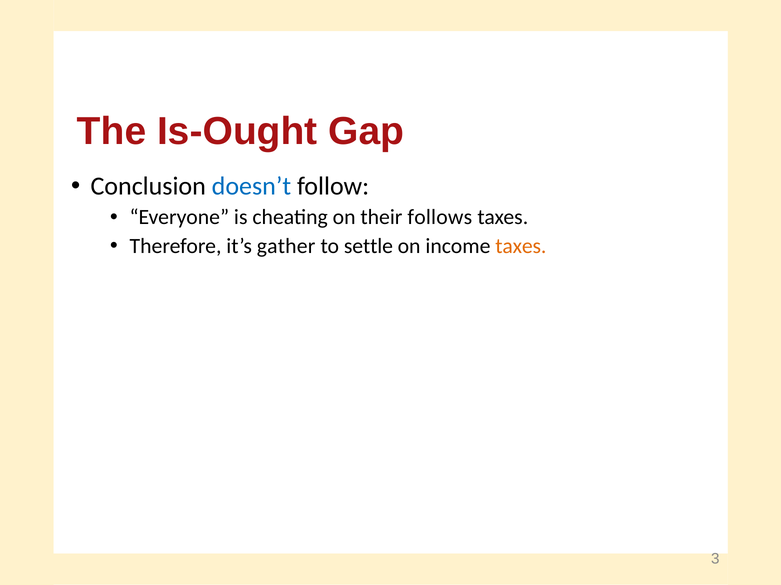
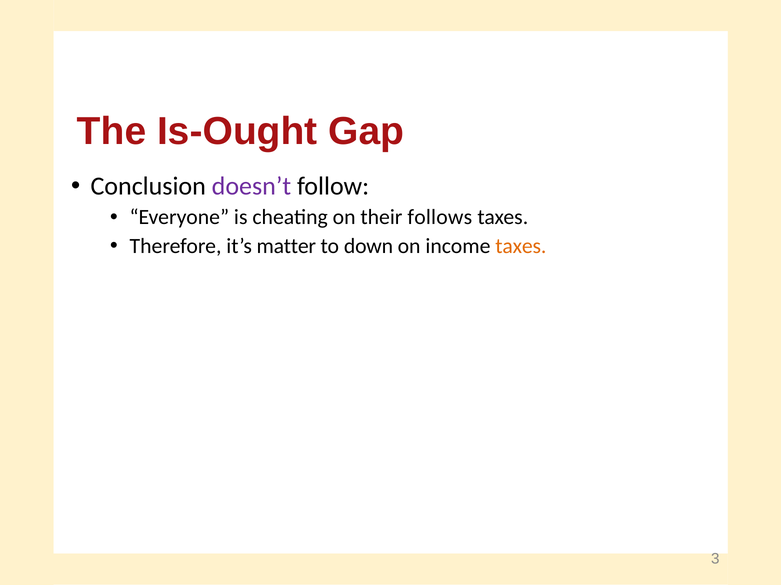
doesn’t colour: blue -> purple (251, 186)
gather: gather -> matter (286, 246)
settle: settle -> down (368, 246)
